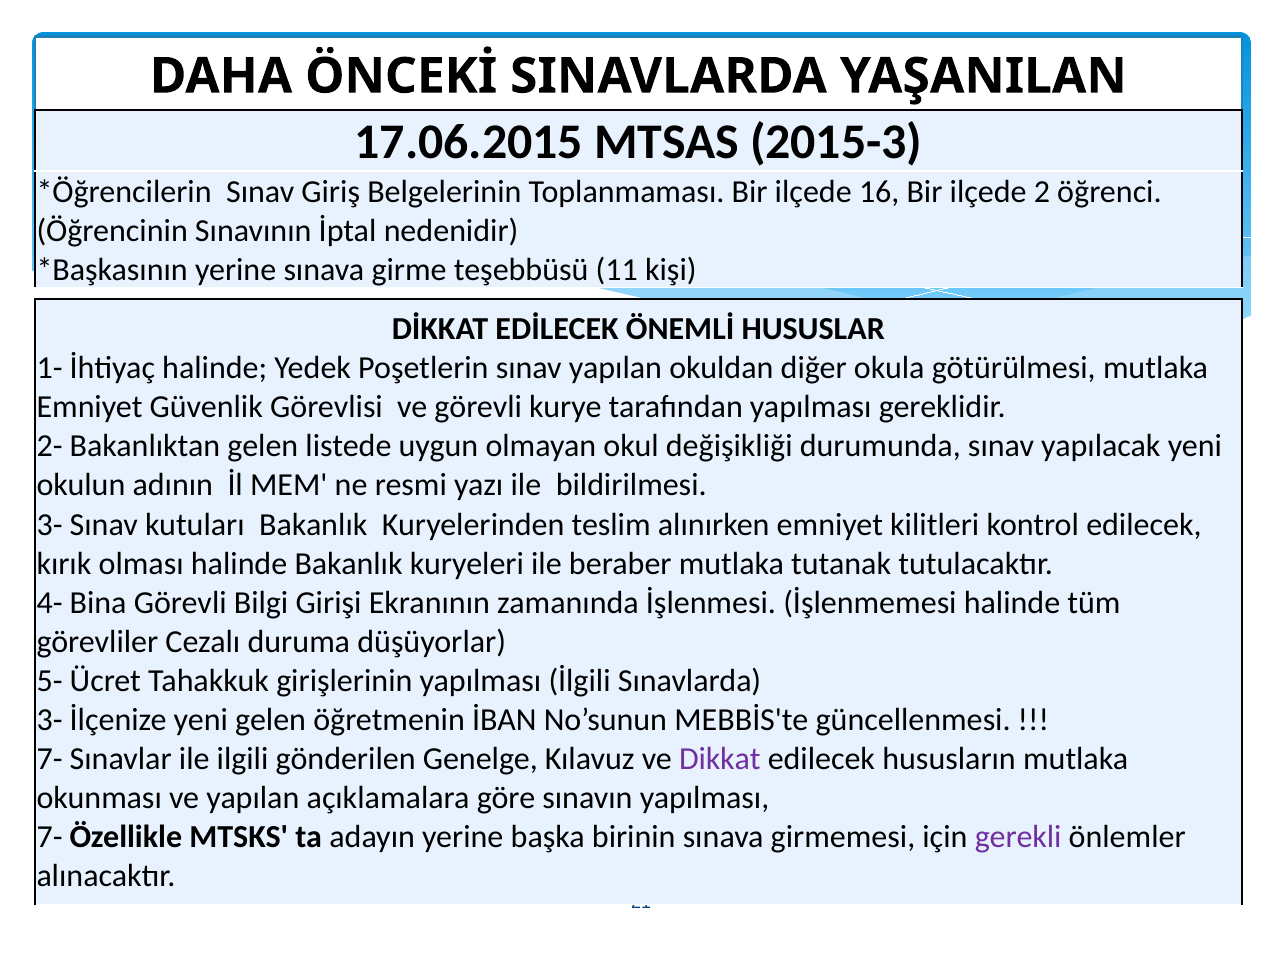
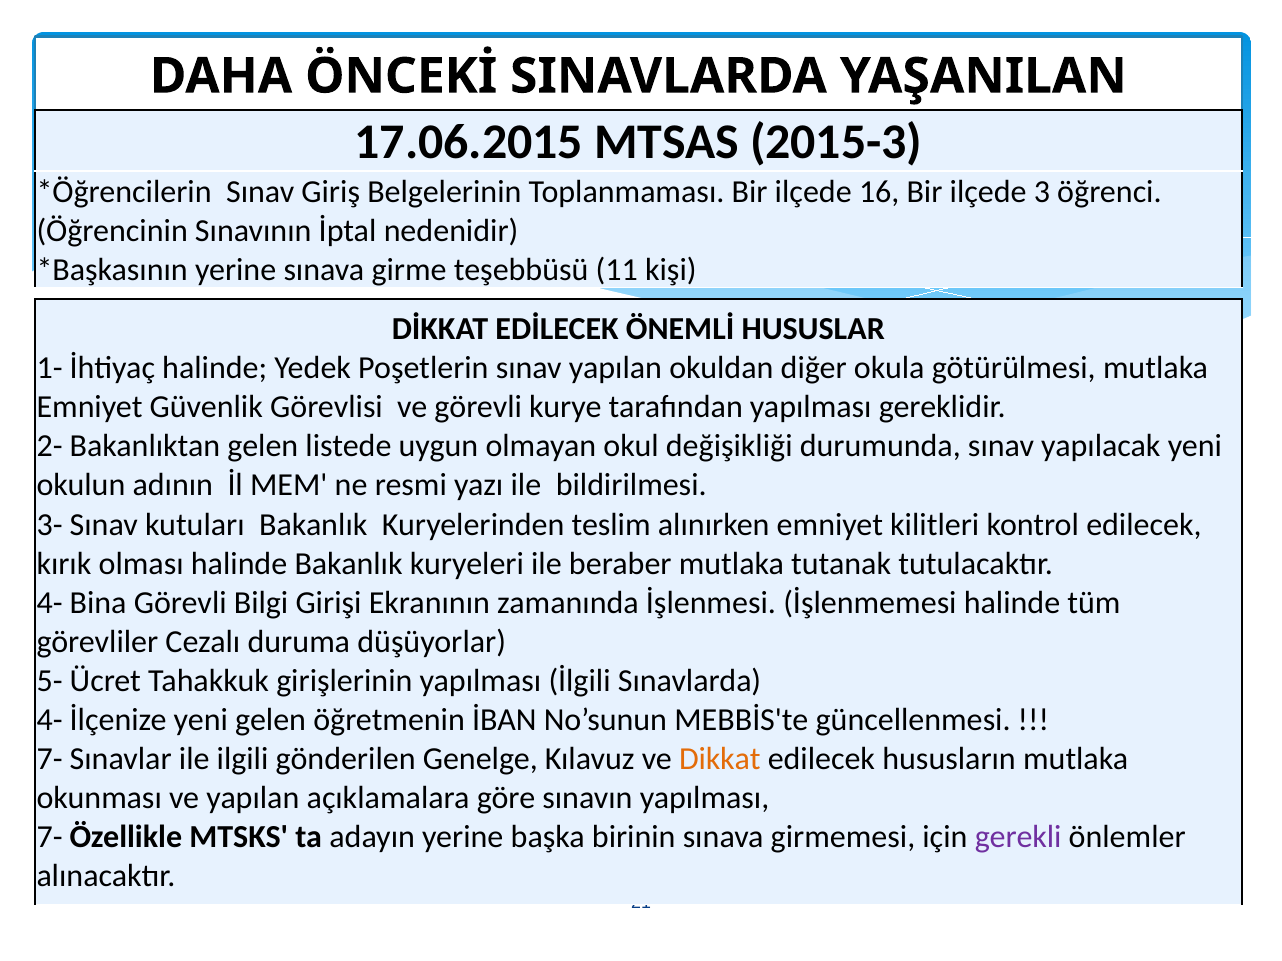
2: 2 -> 3 (1042, 192)
3-: 3- -> 4- (50, 720)
Dikkat colour: purple -> orange (720, 759)
